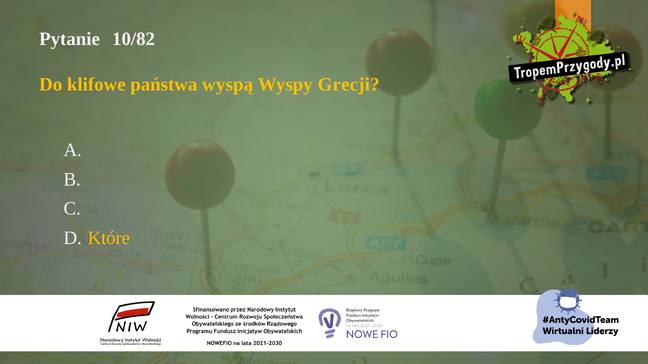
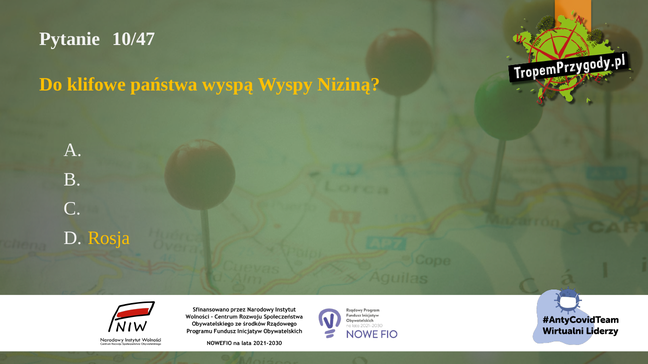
10/82: 10/82 -> 10/47 (134, 39)
Grecji: Grecji -> Niziną (349, 85)
Które: Które -> Rosja (109, 238)
